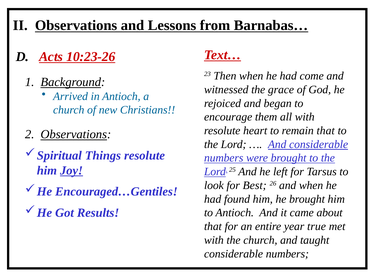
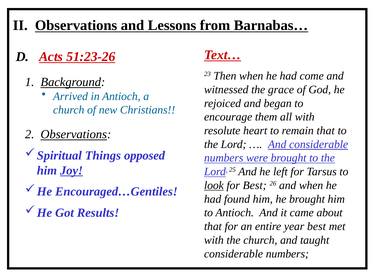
10:23-26: 10:23-26 -> 51:23-26 (91, 57)
Things resolute: resolute -> opposed (145, 156)
look underline: none -> present (214, 186)
year true: true -> best (317, 227)
